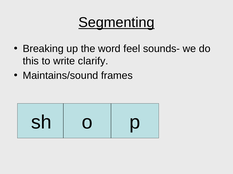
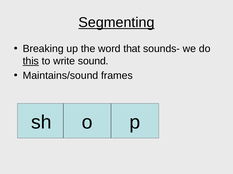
feel: feel -> that (132, 49)
this underline: none -> present (31, 61)
clarify: clarify -> sound (93, 61)
